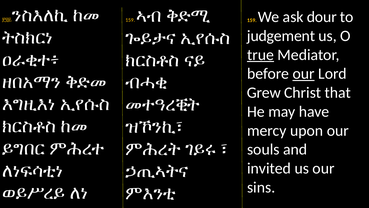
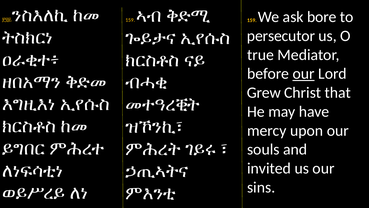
dour: dour -> bore (322, 17)
judgement: judgement -> persecutor (281, 36)
true underline: present -> none (260, 55)
